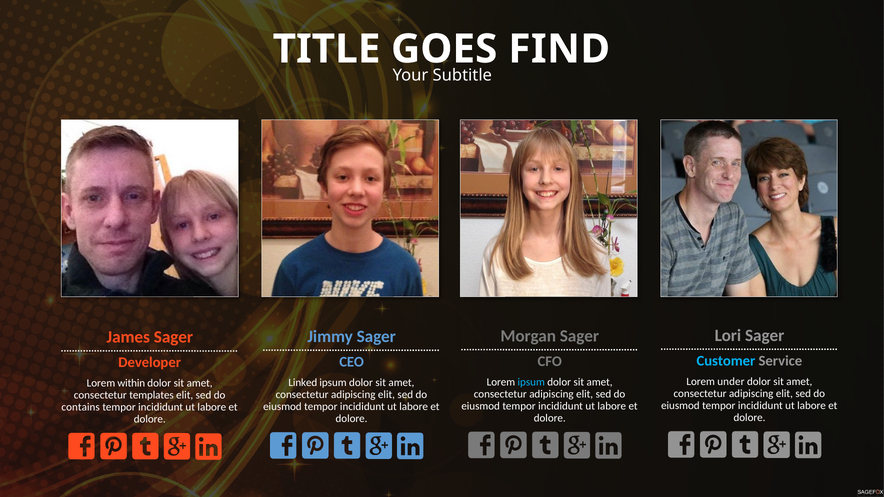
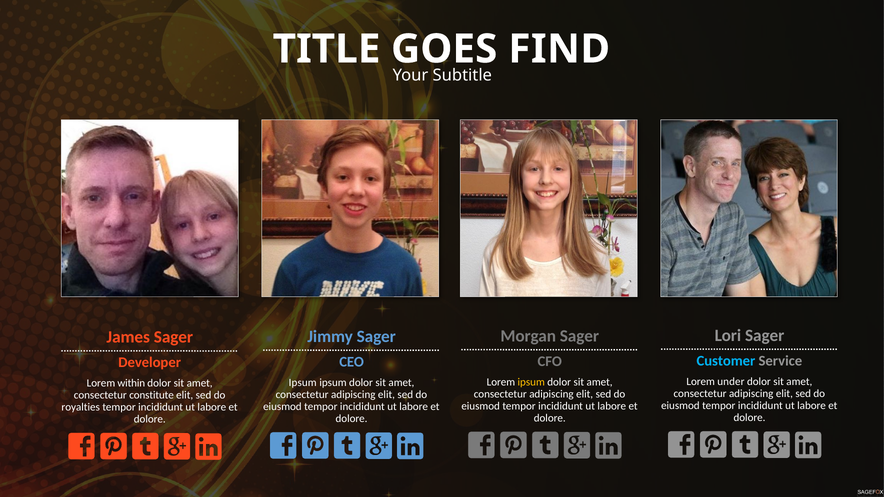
ipsum colour: light blue -> yellow (531, 382)
Linked: Linked -> Ipsum (303, 383)
templates: templates -> constitute (152, 395)
contains: contains -> royalties (81, 407)
